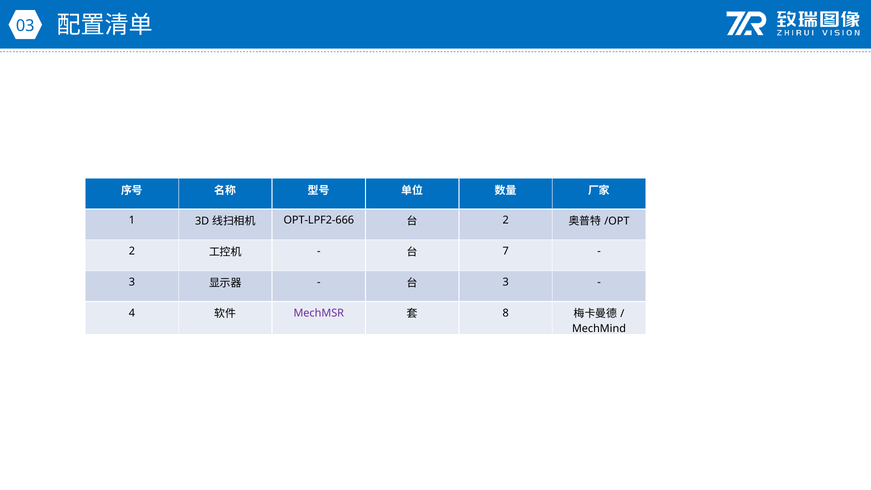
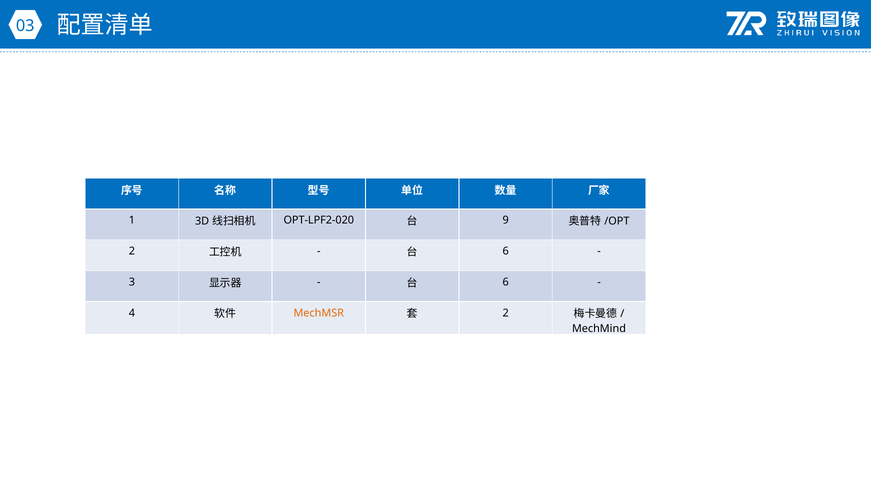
OPT-LPF2-666: OPT-LPF2-666 -> OPT-LPF2-020 (319, 220)
2: 2 -> 9 (506, 220)
7: 7 -> 6 (506, 251)
3: 3 -> 6 (506, 282)
MechMSR colour: purple -> orange (319, 313)
8: 8 -> 2 (506, 313)
